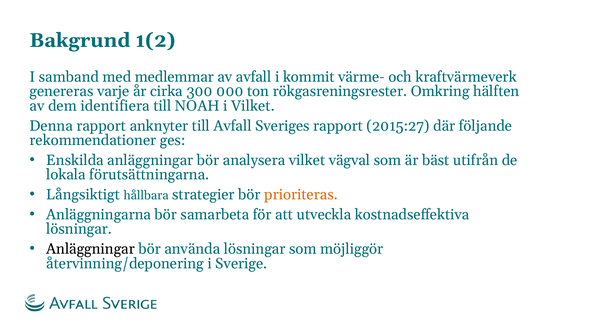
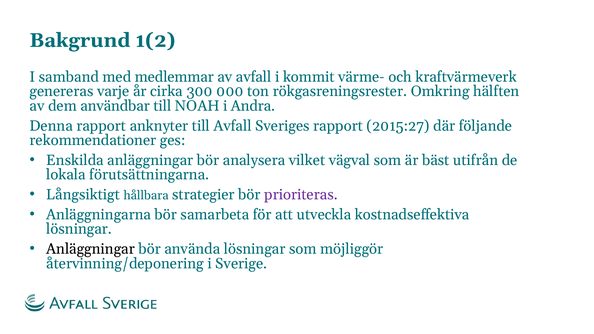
identifiera: identifiera -> användbar (115, 106)
i Vilket: Vilket -> Andra (253, 106)
prioriteras colour: orange -> purple (301, 195)
